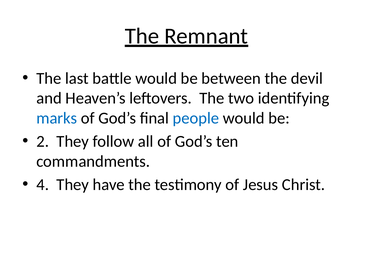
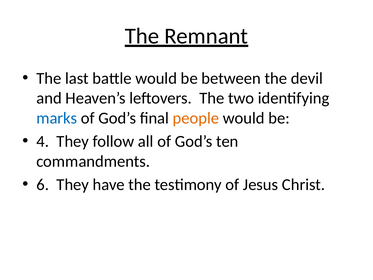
people colour: blue -> orange (196, 118)
2: 2 -> 4 (43, 141)
4: 4 -> 6 (43, 184)
